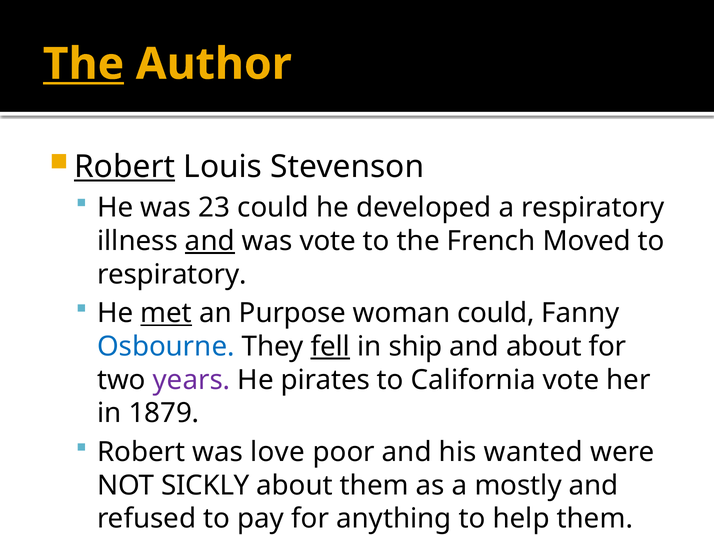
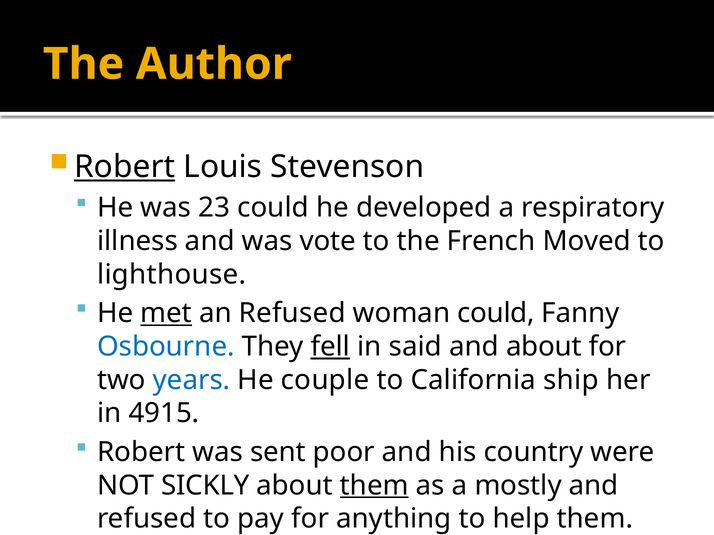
The underline: present -> none (84, 64)
and underline: present -> none (210, 241)
respiratory: respiratory -> lighthouse (172, 275)
an Purpose: Purpose -> Refused (292, 314)
ship: ship -> said (415, 347)
years colour: purple -> blue (192, 380)
pirates: pirates -> couple (325, 380)
California vote: vote -> ship (571, 380)
1879: 1879 -> 4915 (164, 414)
love: love -> sent (278, 453)
wanted: wanted -> country (533, 453)
them underline: none -> present (374, 486)
